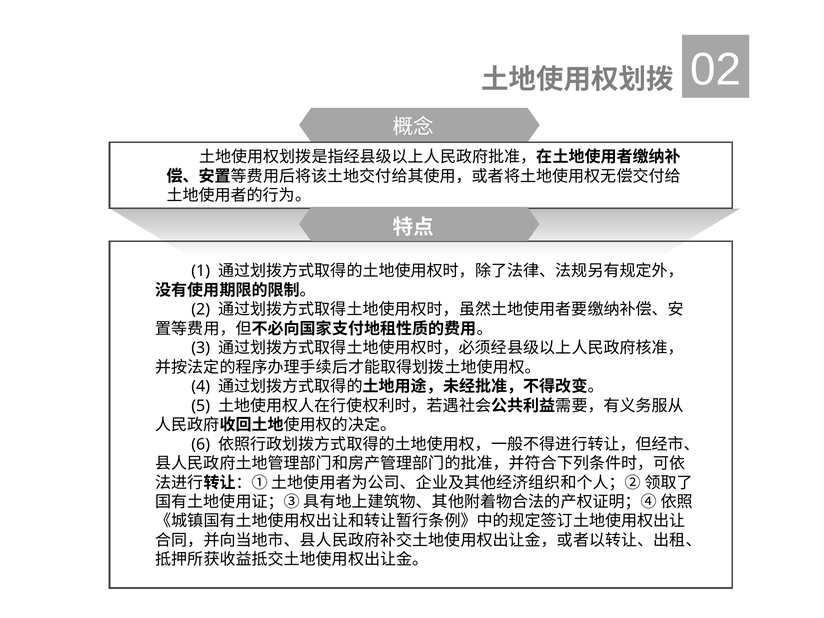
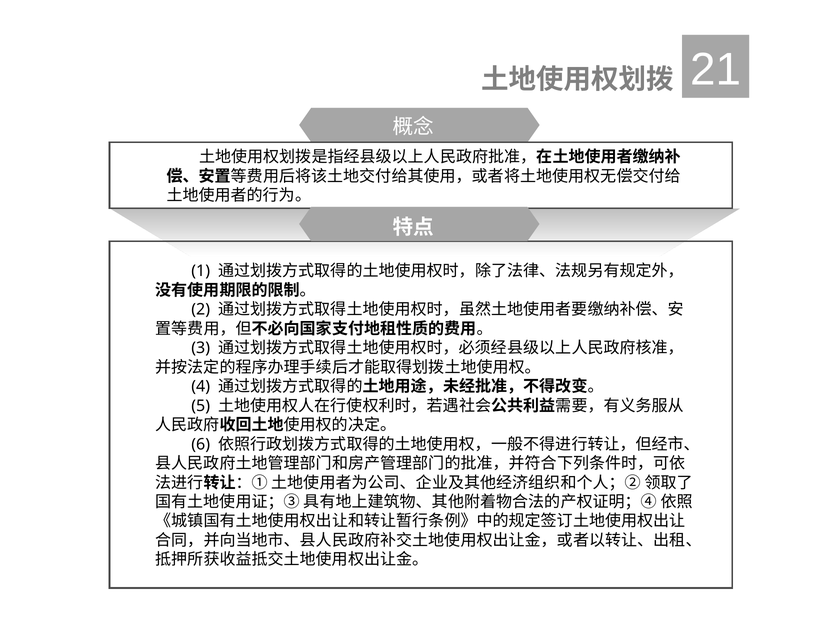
02: 02 -> 21 (716, 70)
